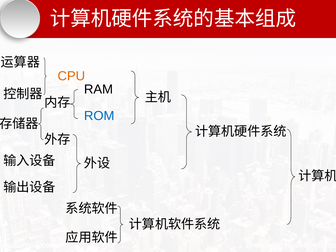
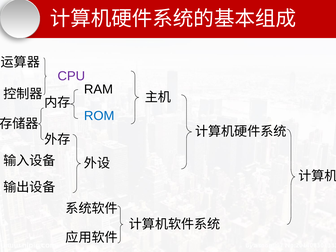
CPU colour: orange -> purple (71, 76)
